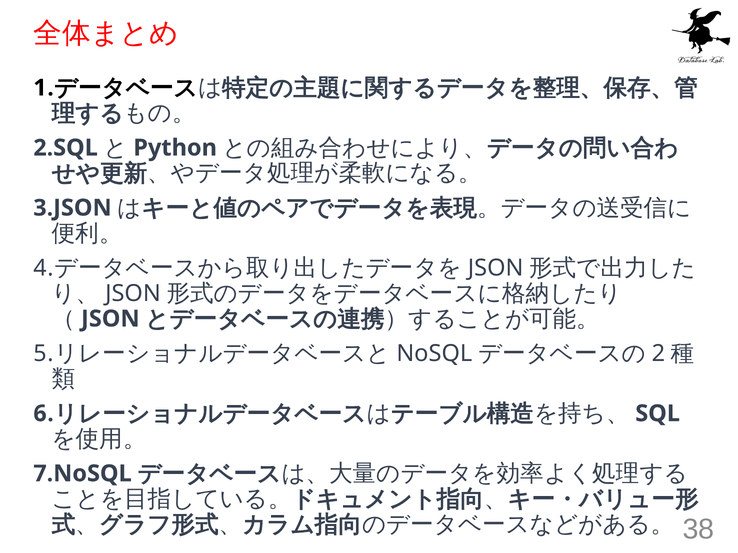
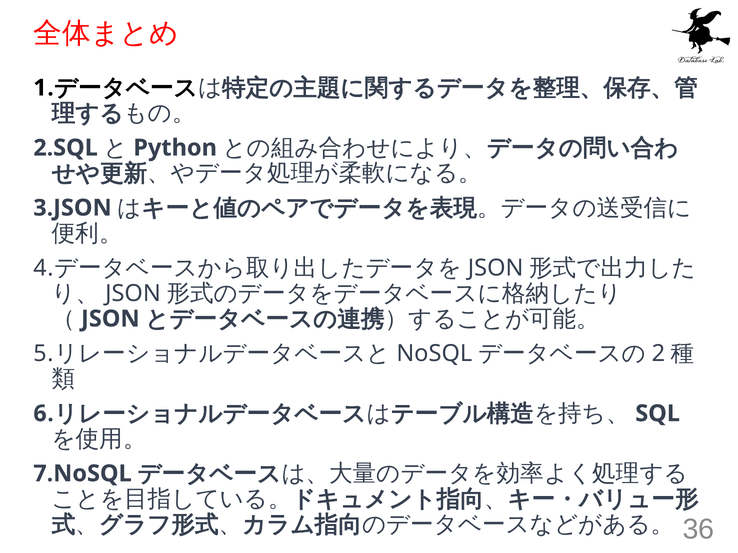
38: 38 -> 36 (698, 530)
